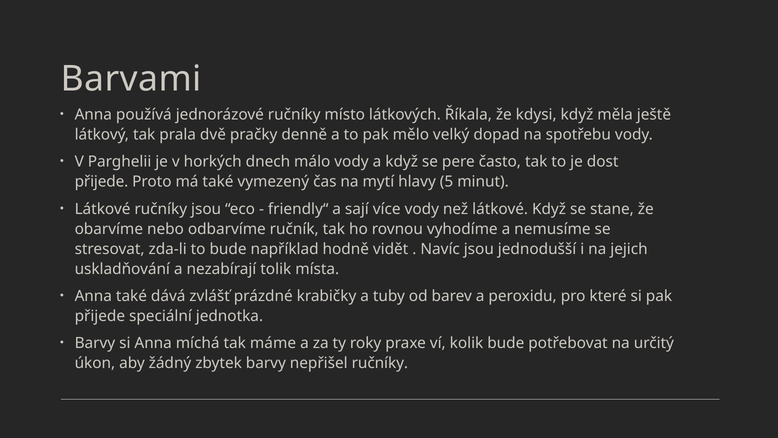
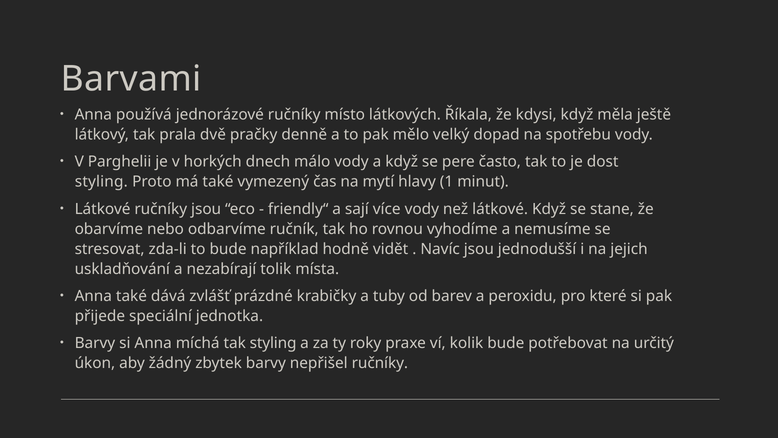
přijede: přijede -> styling (101, 182)
5: 5 -> 1 (447, 182)
tak máme: máme -> styling (273, 343)
